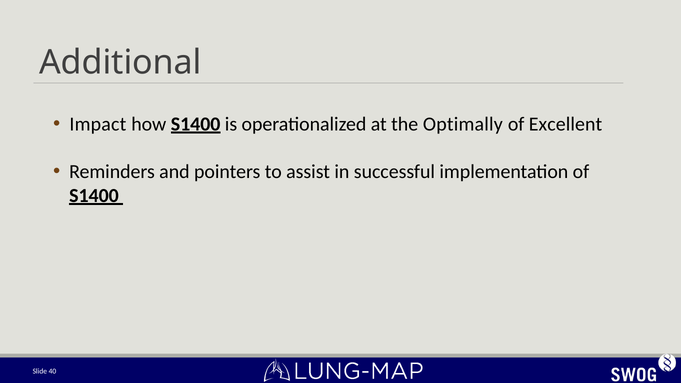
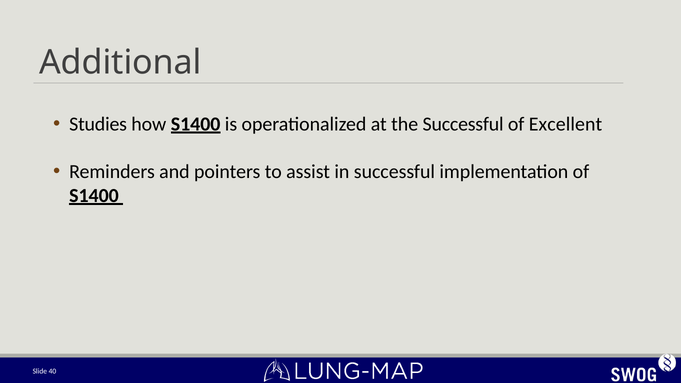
Impact: Impact -> Studies (98, 124)
the Optimally: Optimally -> Successful (463, 124)
